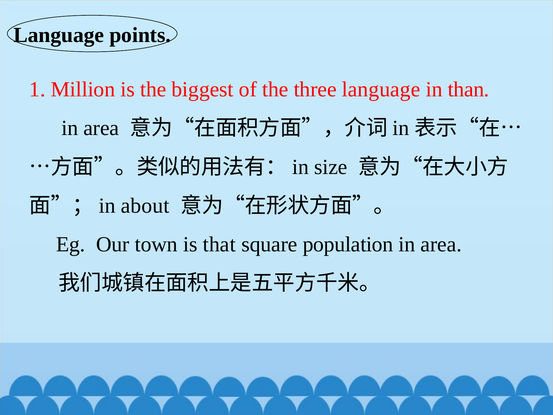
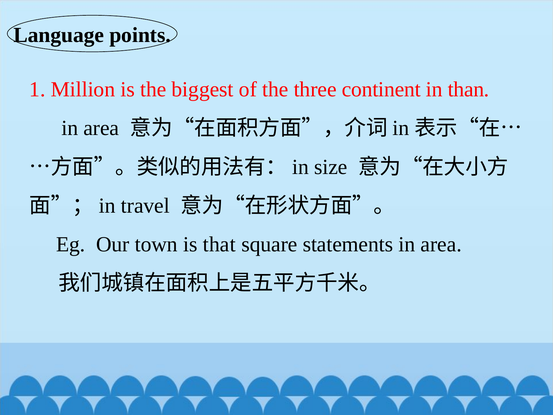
three language: language -> continent (381, 89)
about: about -> travel (145, 206)
population: population -> statements (348, 244)
